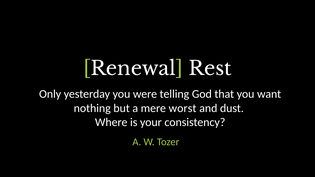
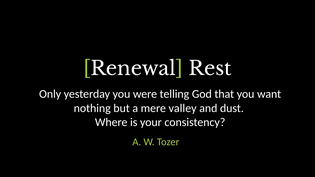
worst: worst -> valley (183, 108)
